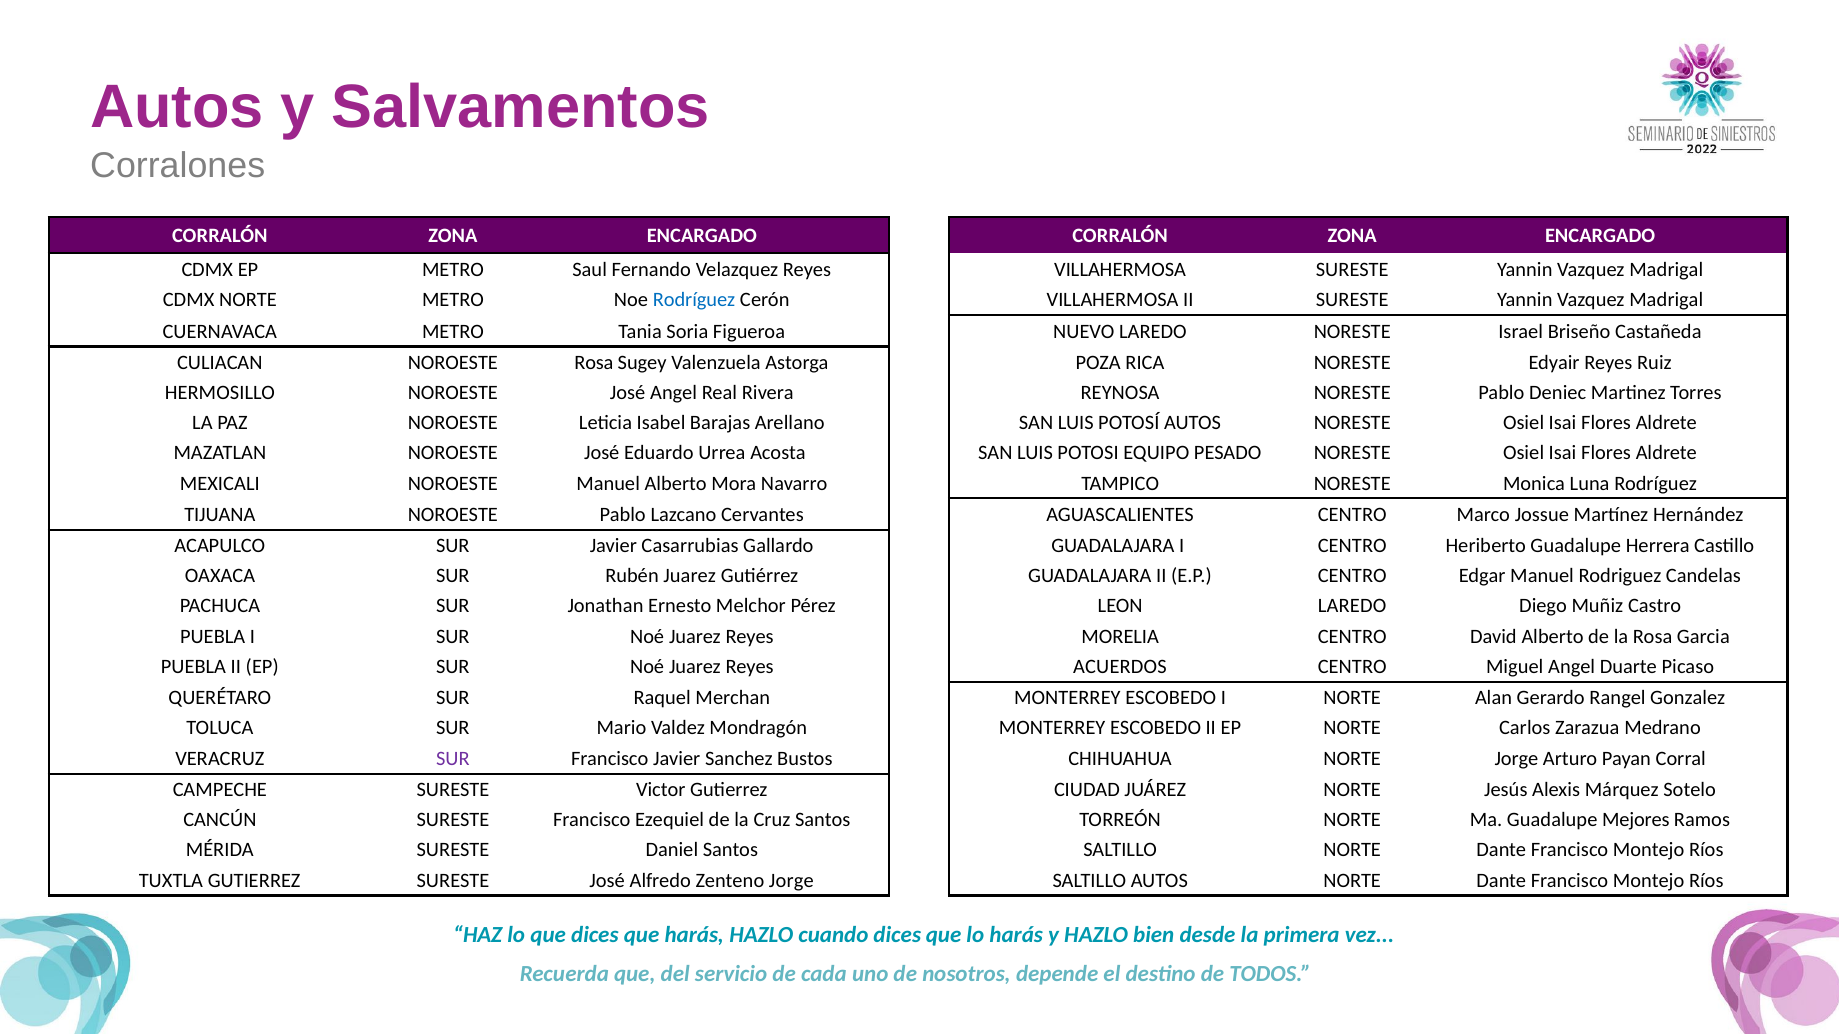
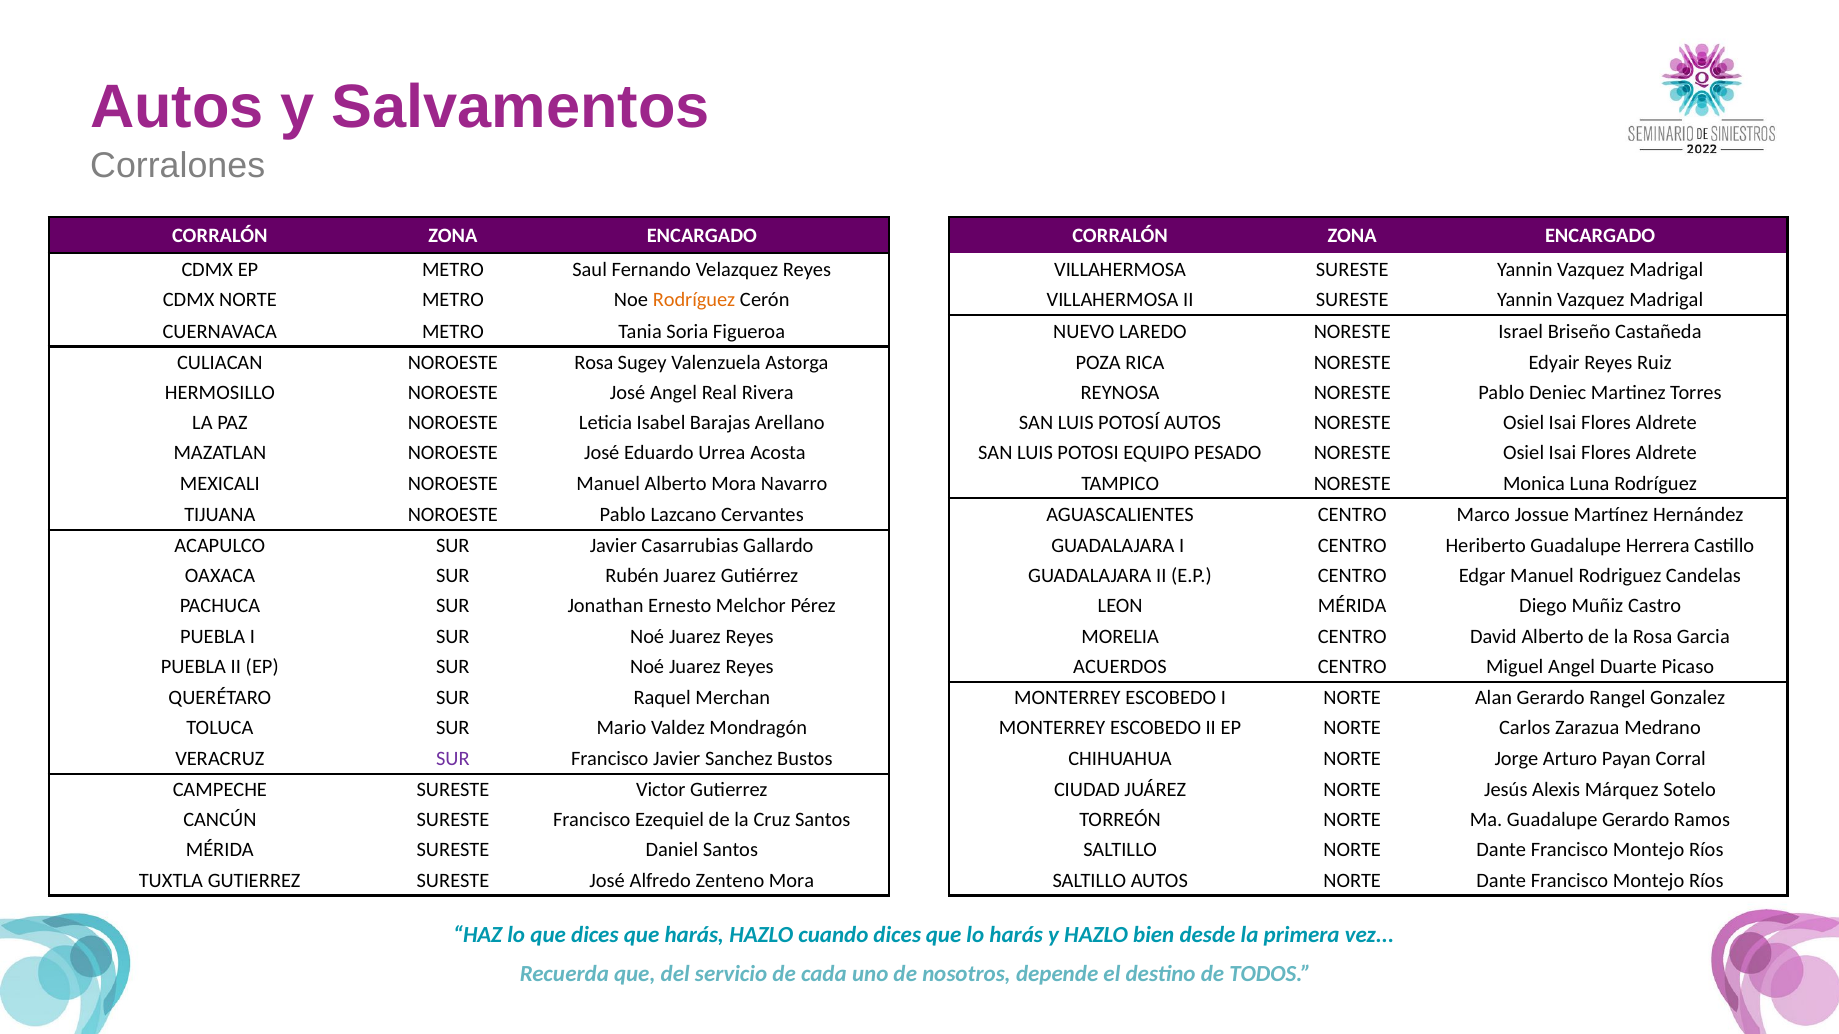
Rodríguez colour: blue -> orange (694, 300)
LEON LAREDO: LAREDO -> MÉRIDA (1352, 607)
Guadalupe Mejores: Mejores -> Gerardo (1636, 820)
Zenteno Jorge: Jorge -> Mora (791, 881)
